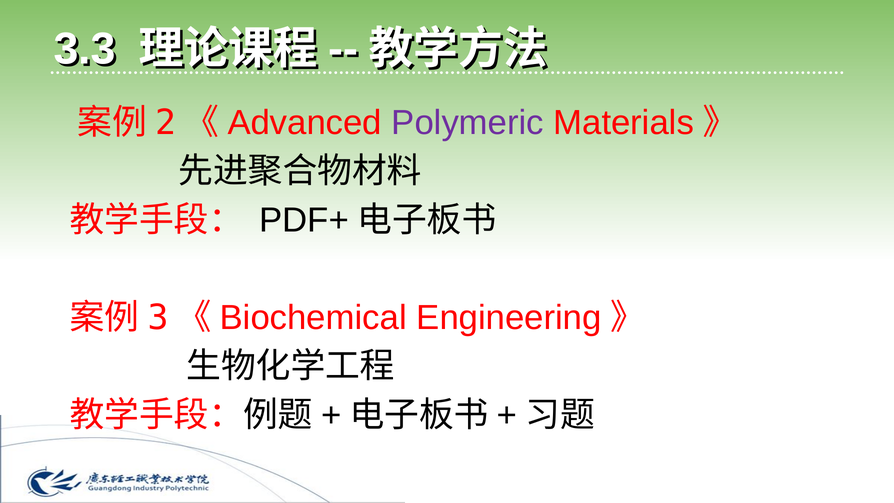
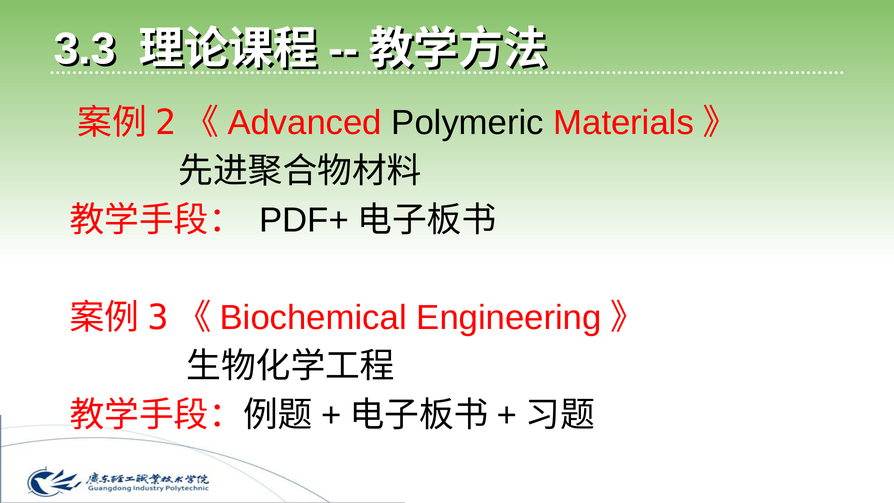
Polymeric colour: purple -> black (468, 123)
